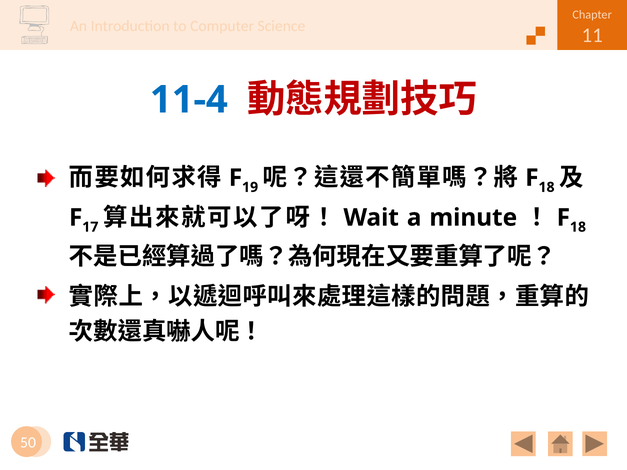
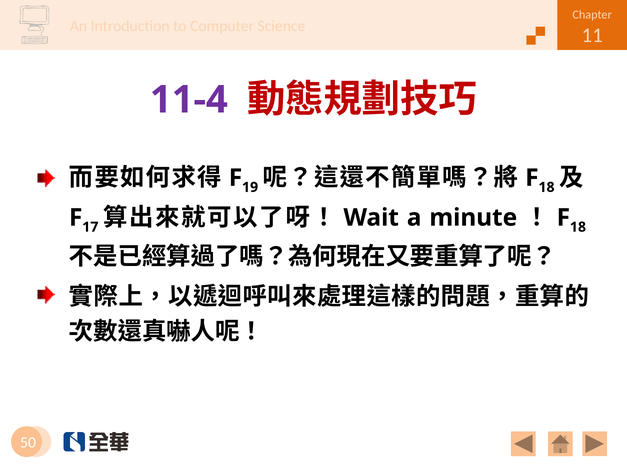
11-4 colour: blue -> purple (189, 100)
